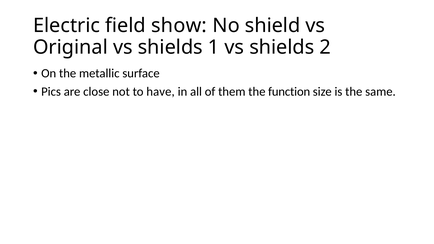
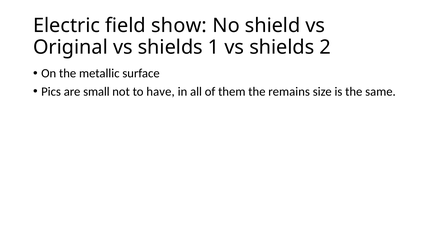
close: close -> small (96, 92)
function: function -> remains (289, 92)
